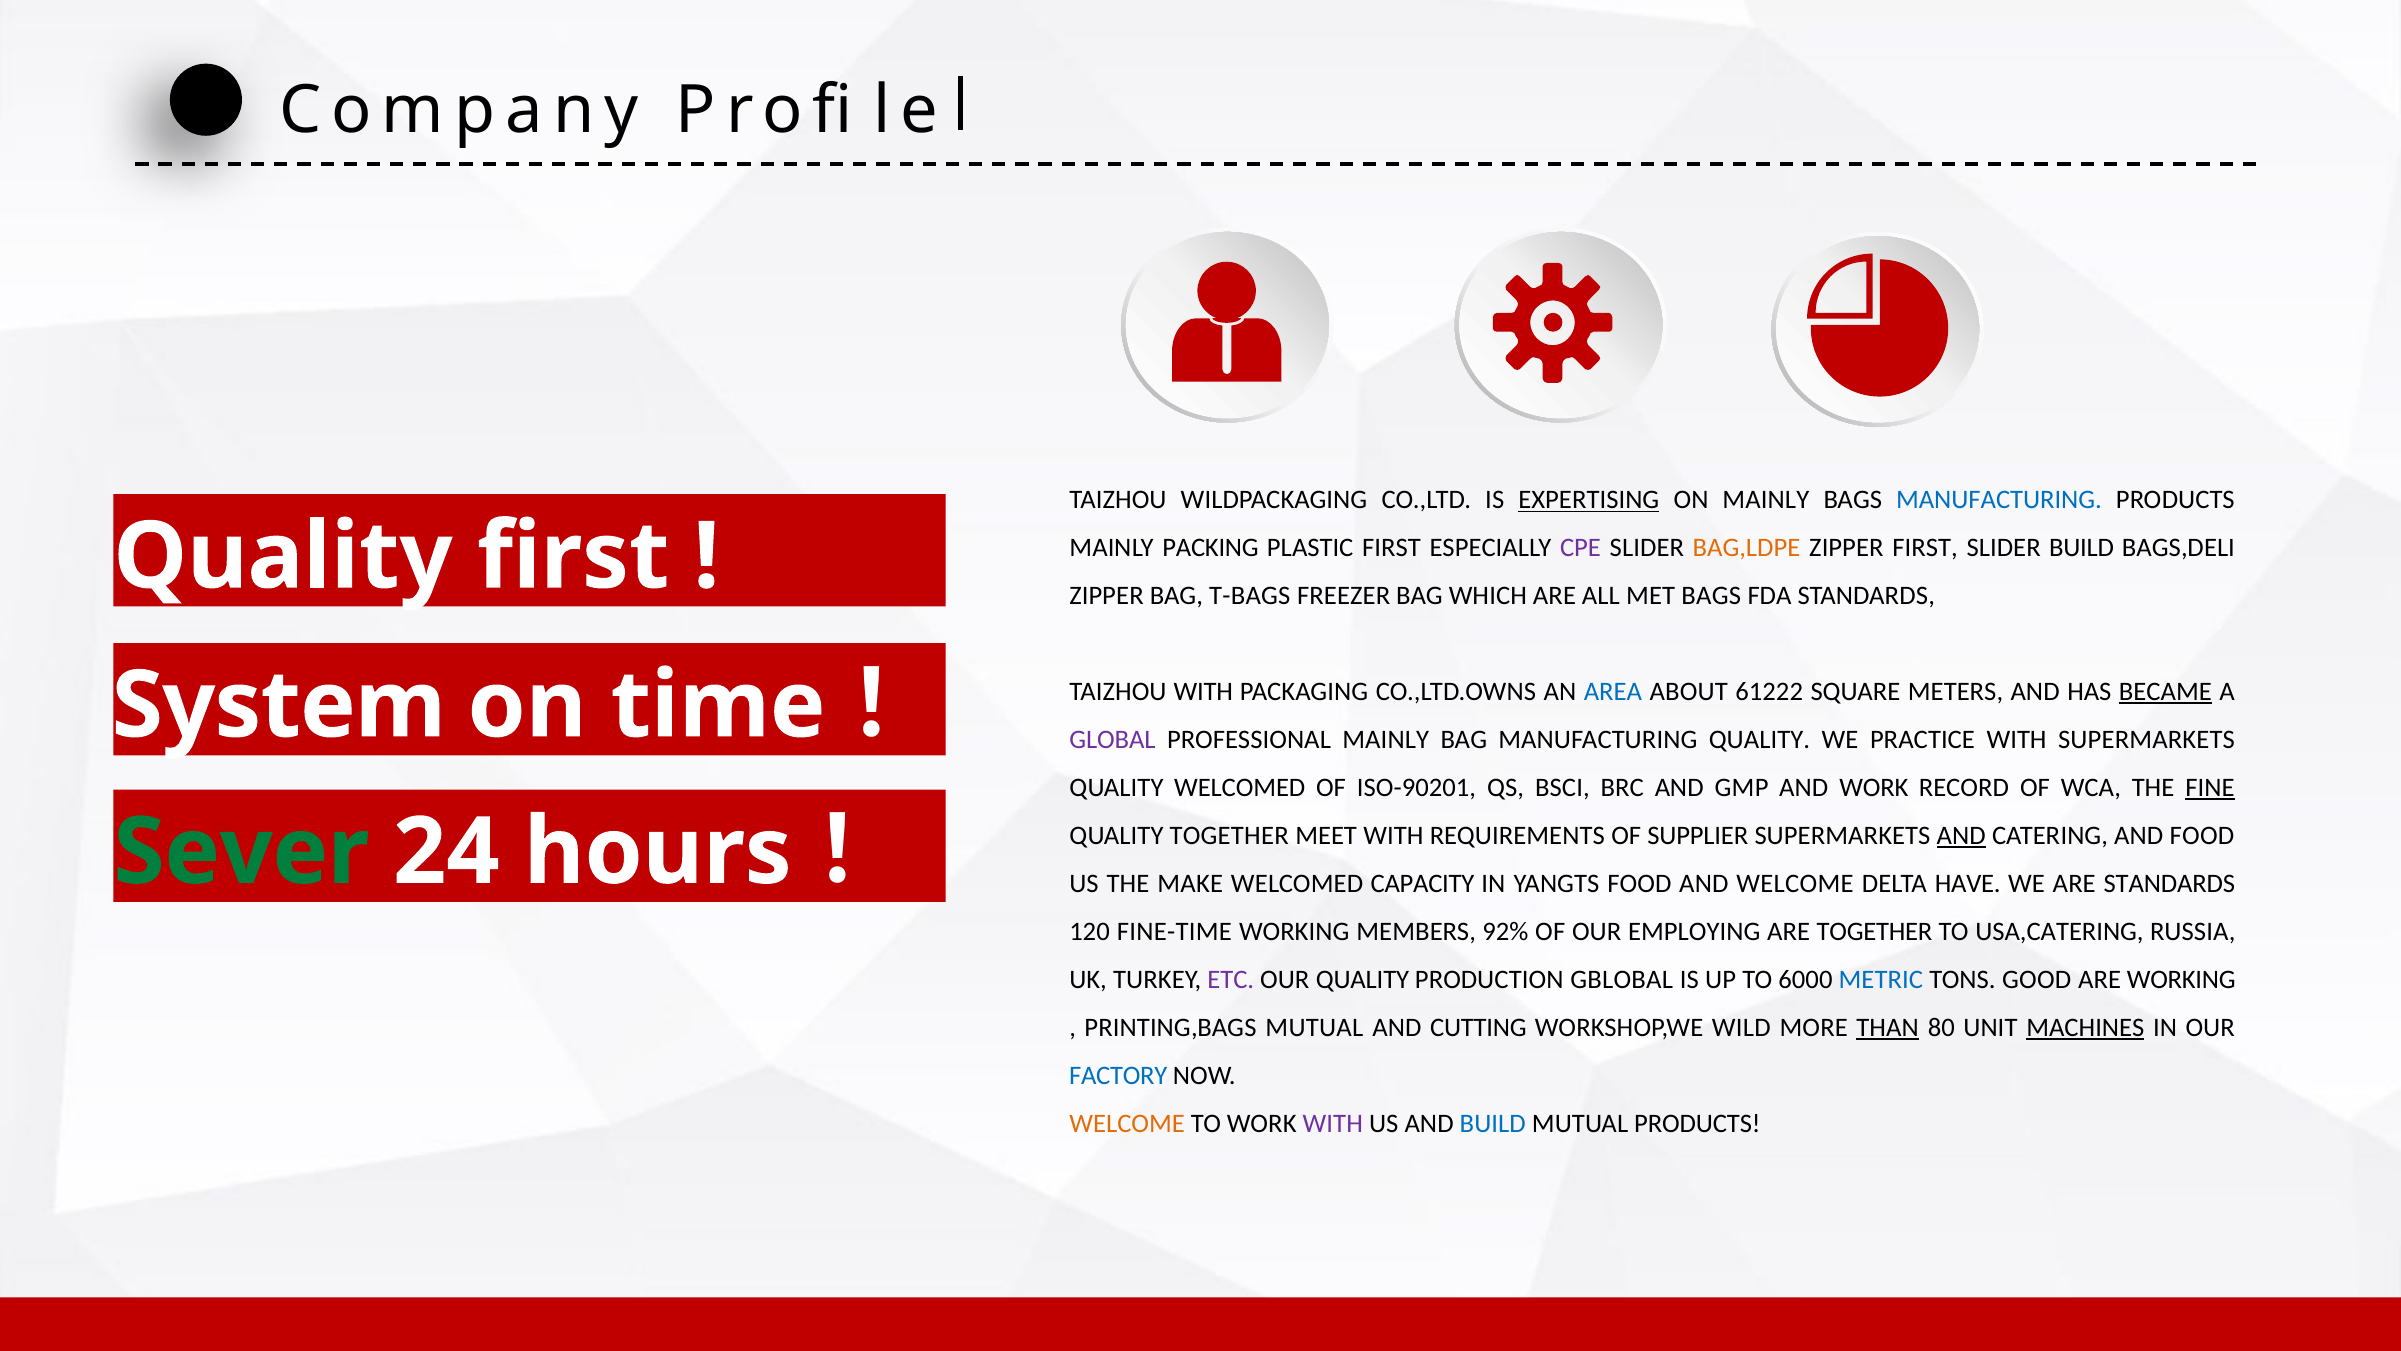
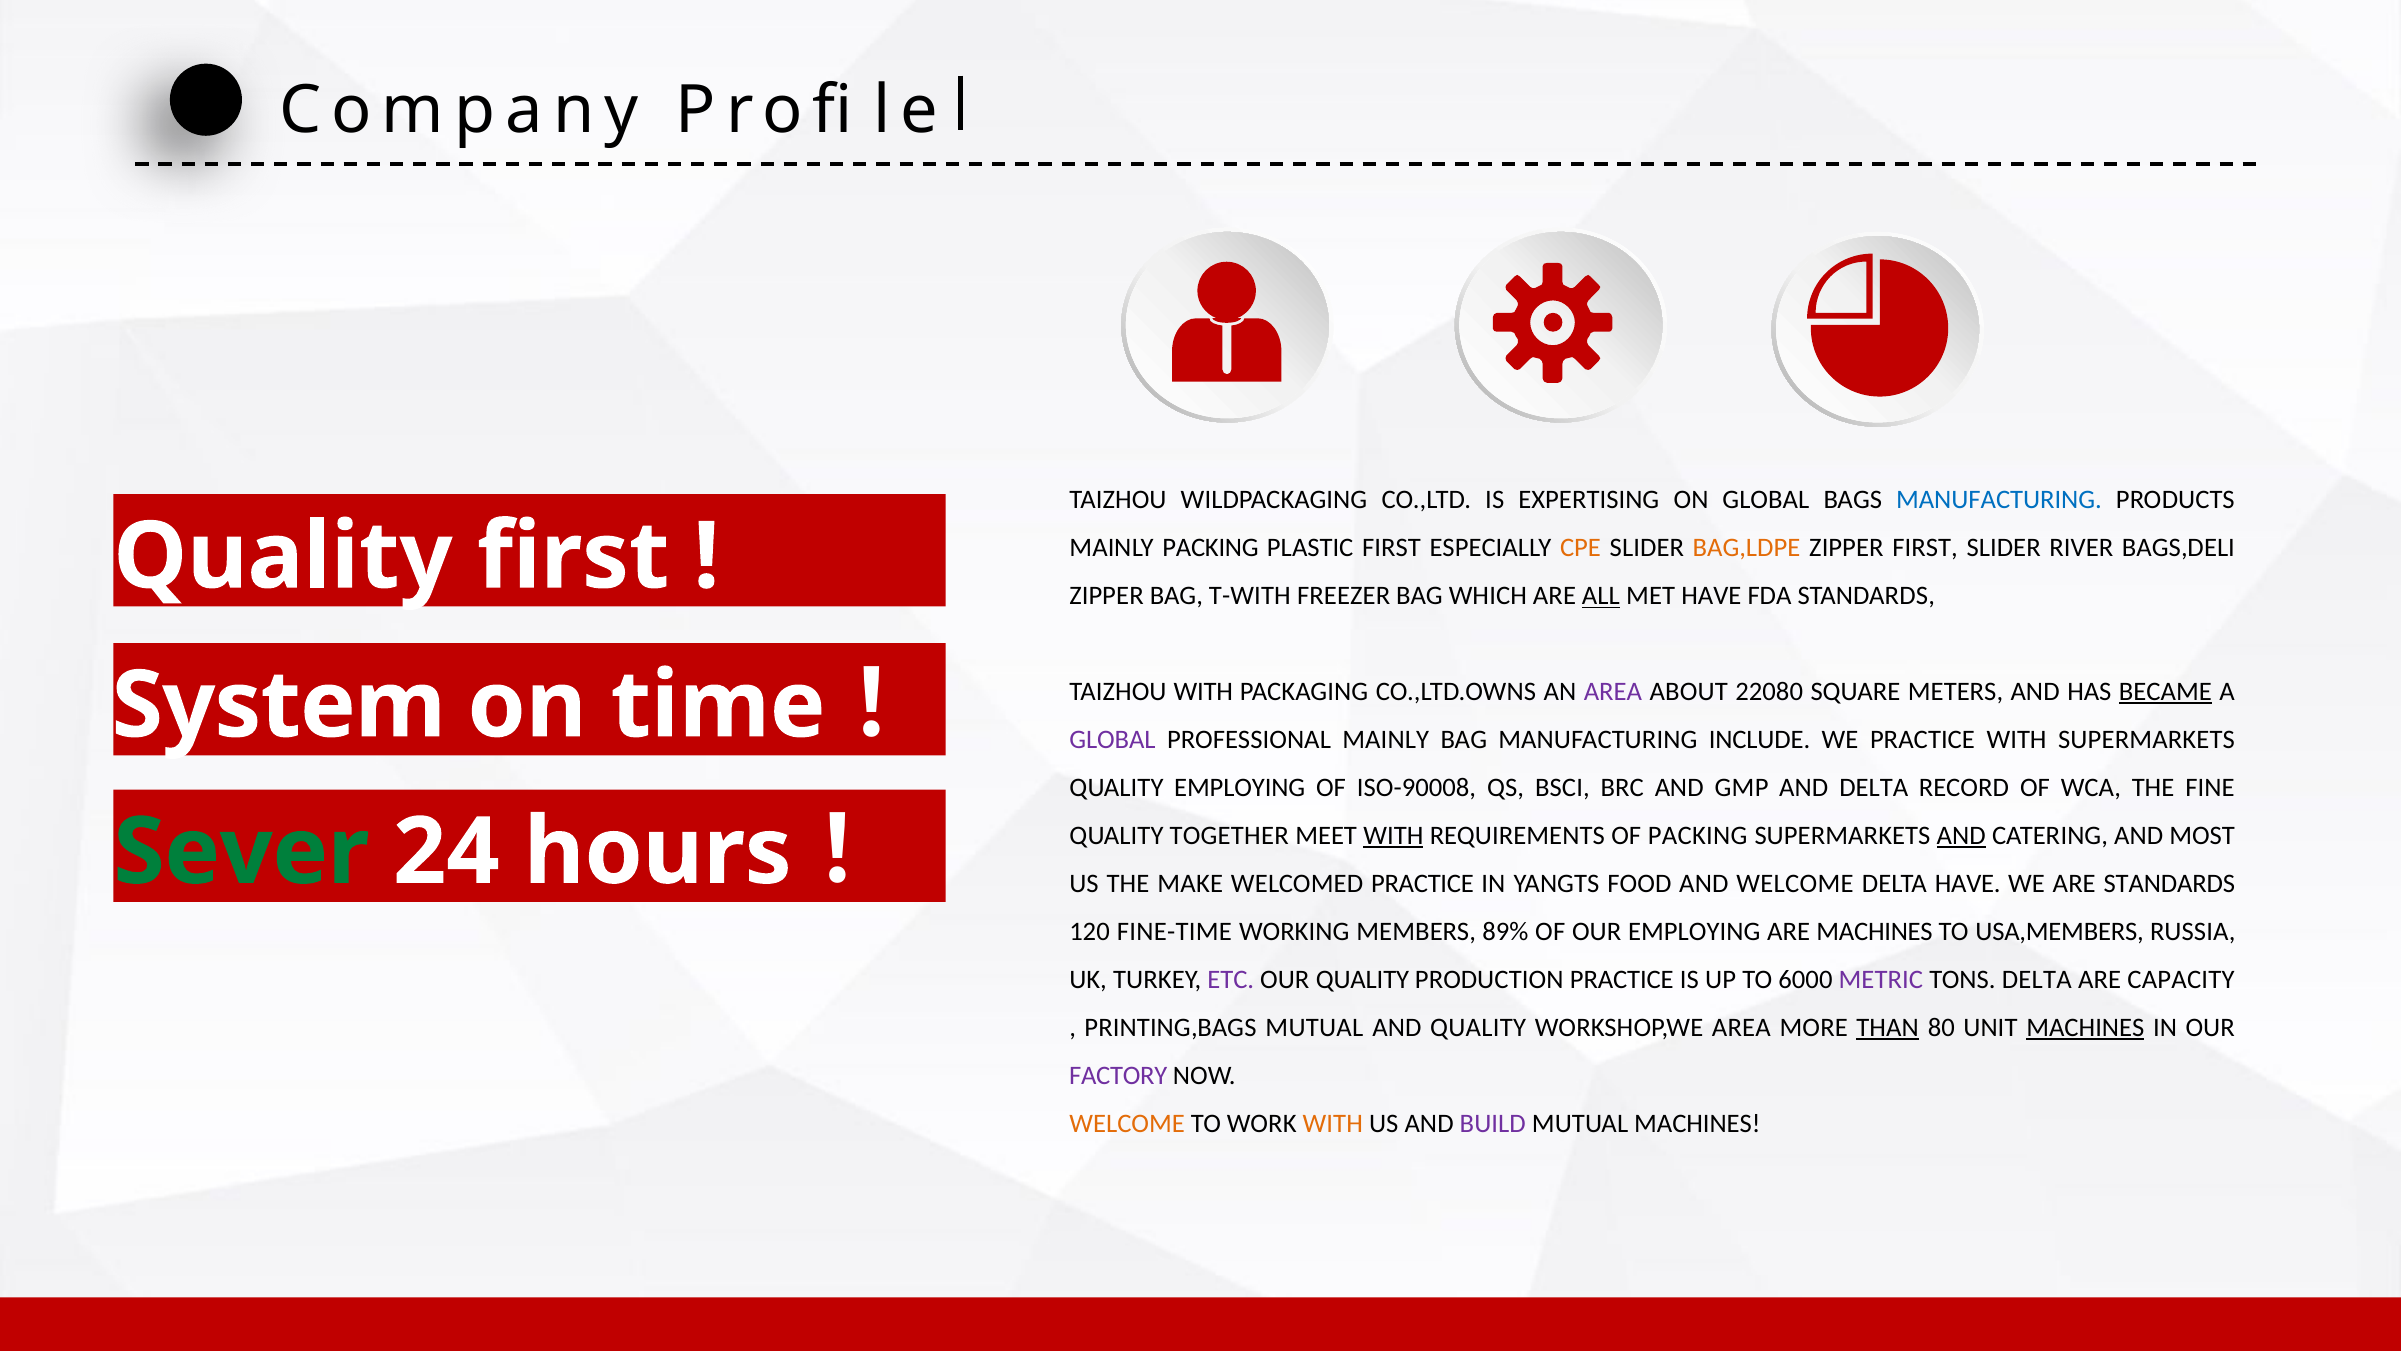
EXPERTISING underline: present -> none (1589, 500)
ON MAINLY: MAINLY -> GLOBAL (1766, 500)
CPE colour: purple -> orange (1581, 548)
SLIDER BUILD: BUILD -> RIVER (2081, 548)
T-BAGS: T-BAGS -> T-WITH (1250, 596)
ALL underline: none -> present (1601, 596)
MET BAGS: BAGS -> HAVE (1711, 596)
AREA colour: blue -> purple (1613, 692)
61222: 61222 -> 22080 (1769, 692)
MANUFACTURING QUALITY: QUALITY -> INCLUDE (1760, 739)
QUALITY WELCOMED: WELCOMED -> EMPLOYING (1240, 787)
ISO-90201: ISO-90201 -> ISO-90008 (1416, 787)
AND WORK: WORK -> DELTA (1874, 787)
FINE underline: present -> none (2210, 787)
WITH underline: none -> present (1393, 835)
OF SUPPLIER: SUPPLIER -> PACKING (1698, 835)
AND FOOD: FOOD -> MOST (2202, 835)
WELCOMED CAPACITY: CAPACITY -> PRACTICE (1422, 883)
92%: 92% -> 89% (1505, 931)
ARE TOGETHER: TOGETHER -> MACHINES (1875, 931)
USA,CATERING: USA,CATERING -> USA,MEMBERS (2060, 931)
PRODUCTION GBLOBAL: GBLOBAL -> PRACTICE (1622, 979)
METRIC colour: blue -> purple (1881, 979)
TONS GOOD: GOOD -> DELTA (2037, 979)
ARE WORKING: WORKING -> CAPACITY (2181, 979)
AND CUTTING: CUTTING -> QUALITY (1478, 1027)
WORKSHOP,WE WILD: WILD -> AREA (1741, 1027)
FACTORY colour: blue -> purple (1118, 1075)
WITH colour: purple -> orange (1333, 1123)
BUILD colour: blue -> purple (1493, 1123)
MUTUAL PRODUCTS: PRODUCTS -> MACHINES (1697, 1123)
